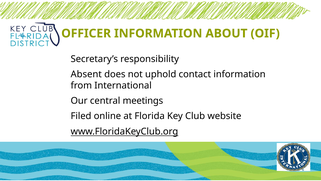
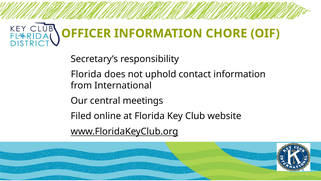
ABOUT: ABOUT -> CHORE (226, 33)
Absent: Absent -> Florida (86, 74)
